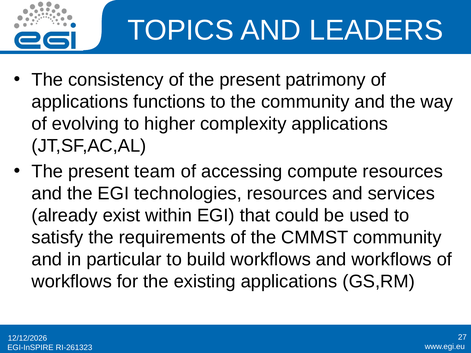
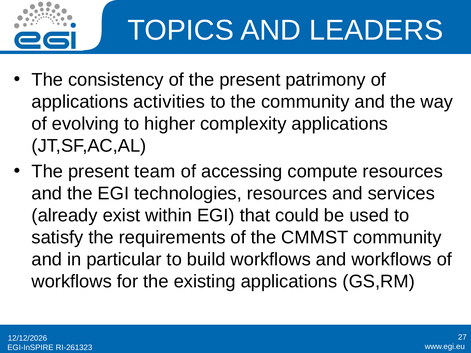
functions: functions -> activities (169, 102)
